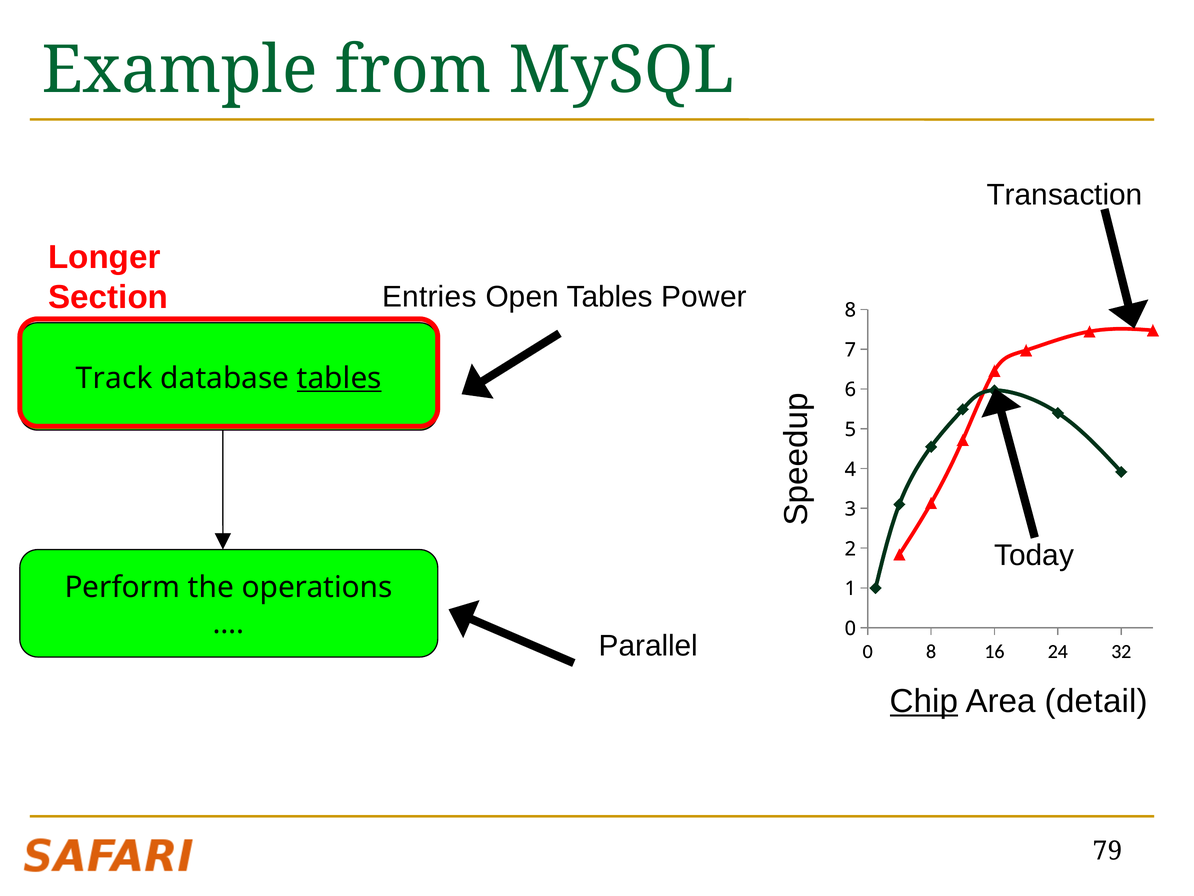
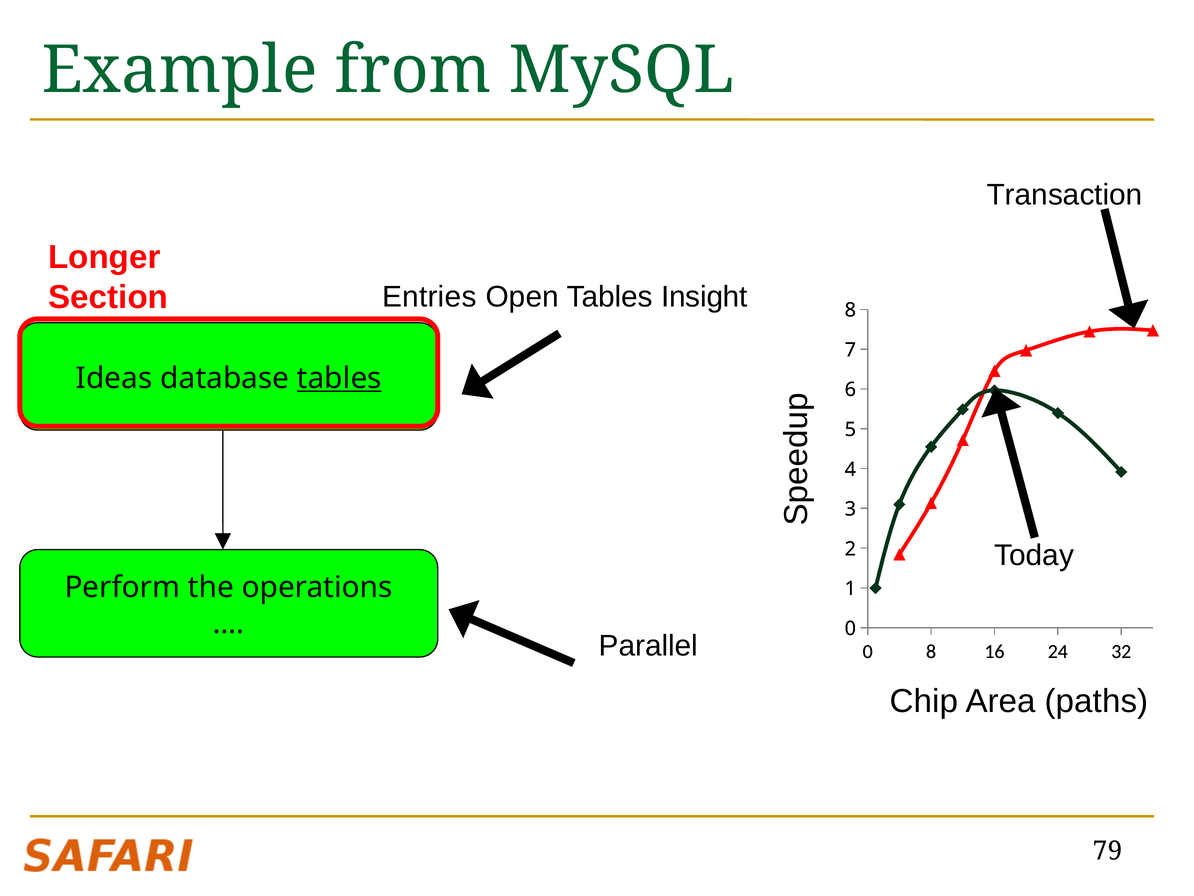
Power: Power -> Insight (704, 297)
Track: Track -> Ideas (114, 378)
Chip underline: present -> none (924, 701)
detail: detail -> paths (1097, 701)
